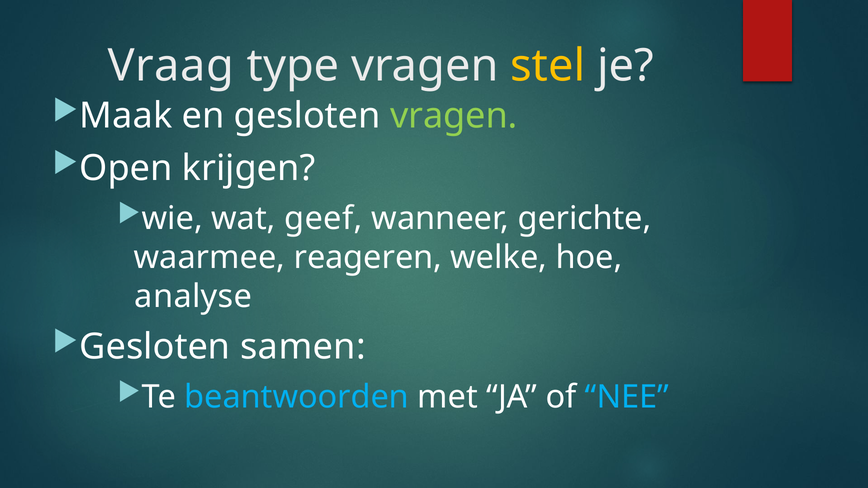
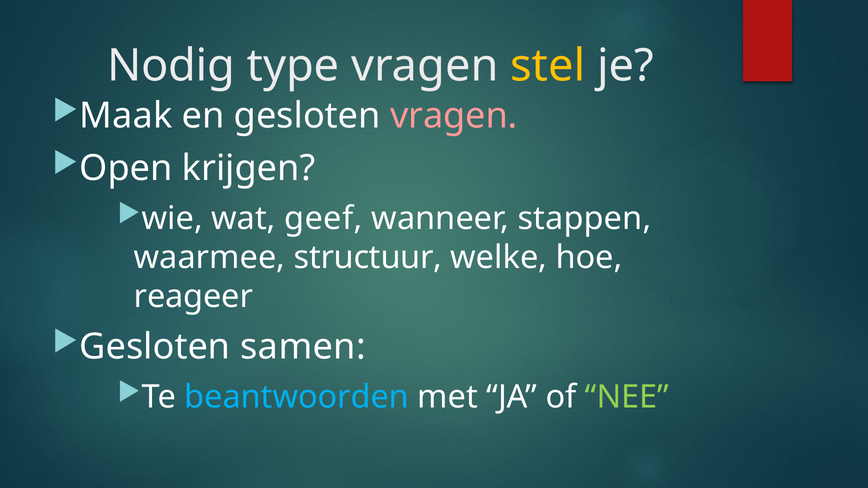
Vraag: Vraag -> Nodig (171, 66)
vragen colour: light green -> pink (454, 116)
gerichte: gerichte -> stappen (584, 219)
reageren: reageren -> structuur (368, 258)
analyse: analyse -> reageer (194, 297)
NEE colour: light blue -> light green (627, 397)
